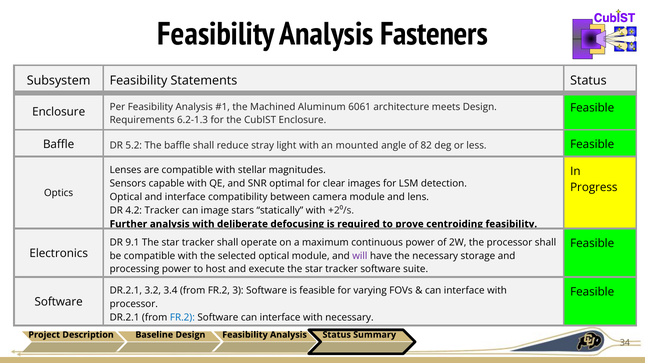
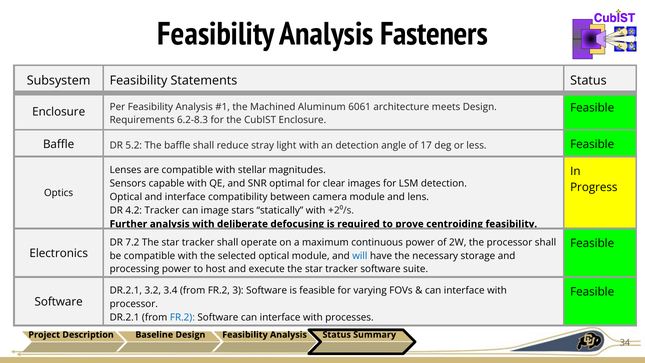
6.2-1.3: 6.2-1.3 -> 6.2-8.3 (193, 120)
an mounted: mounted -> detection (357, 145)
82: 82 -> 17 (426, 145)
9.1: 9.1 -> 7.2 (132, 242)
will colour: purple -> blue (360, 256)
with necessary: necessary -> processes (349, 317)
